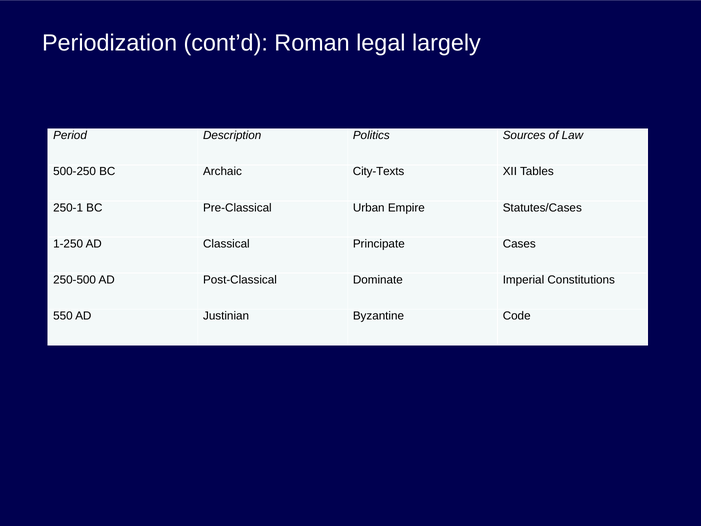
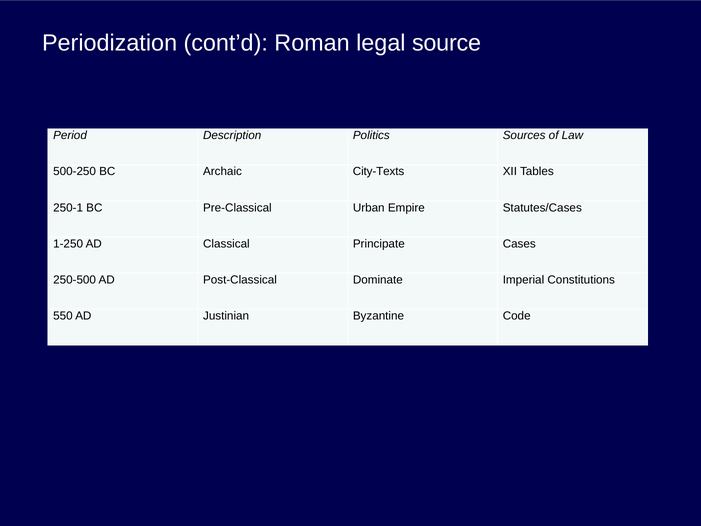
largely: largely -> source (447, 43)
